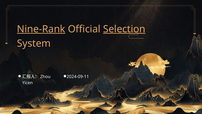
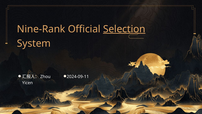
Nine-Rank underline: present -> none (41, 29)
